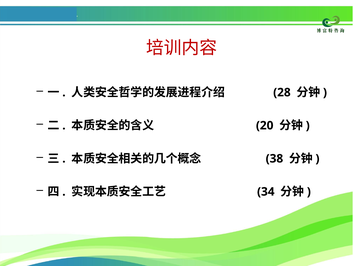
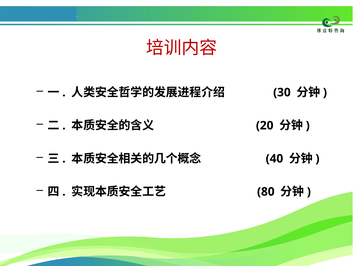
28: 28 -> 30 (282, 92)
38: 38 -> 40 (274, 158)
34: 34 -> 80 (266, 191)
